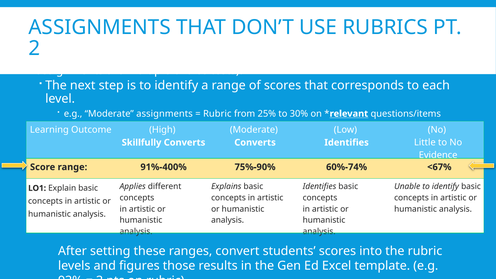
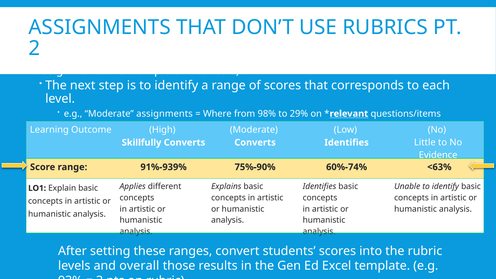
Rubric: Rubric -> Where (217, 114)
25%: 25% -> 98% (267, 114)
30%: 30% -> 29% (299, 114)
91%-400%: 91%-400% -> 91%-939% (164, 167)
<67%: <67% -> <63% (439, 167)
figures: figures -> overall (139, 266)
